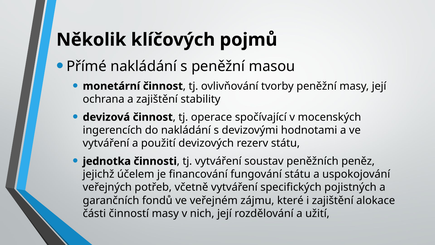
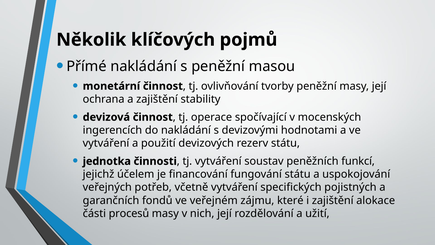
peněz: peněz -> funkcí (358, 161)
činností: činností -> procesů (129, 213)
